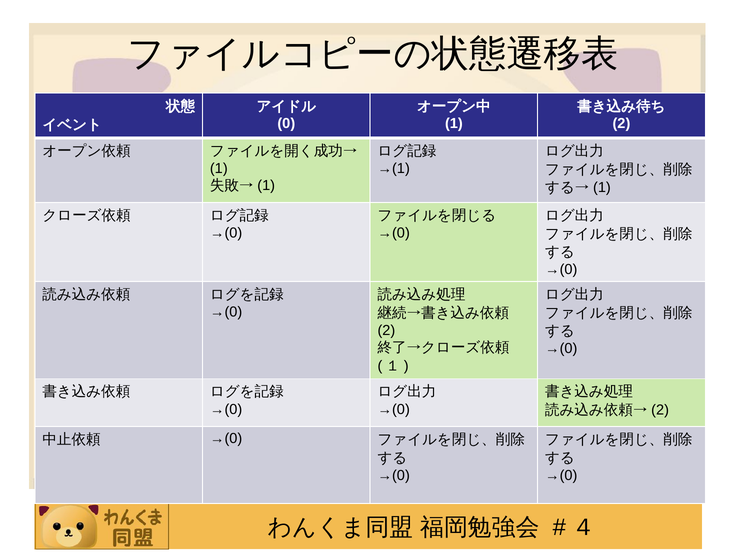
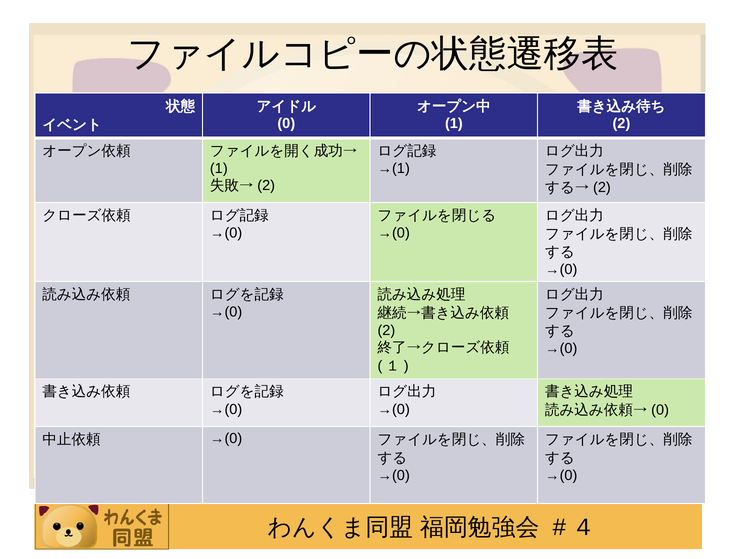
1: 1 -> 2 (266, 186)
1: 1 -> 2 (602, 188)
2: 2 -> 0 (660, 410)
